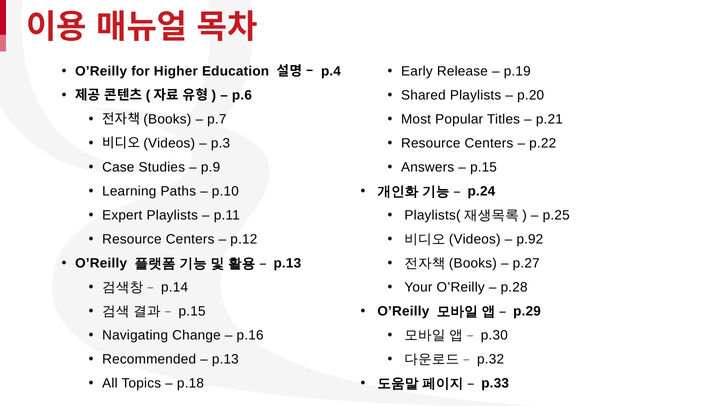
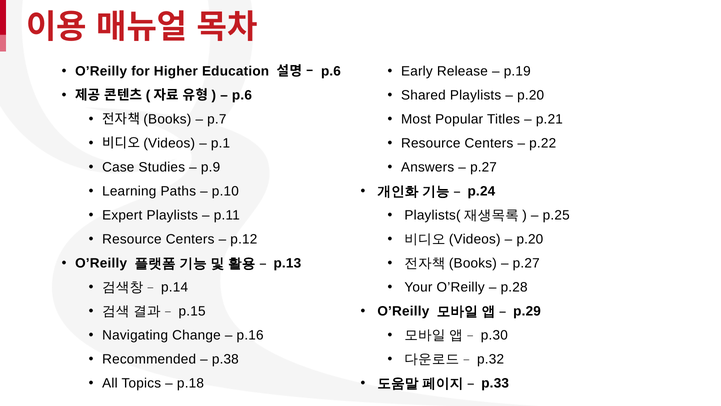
p.4: p.4 -> p.6 (331, 71)
p.3: p.3 -> p.1 (221, 143)
p.15: p.15 -> p.27 (483, 167)
p.92: p.92 -> p.20 (530, 239)
p.13: p.13 -> p.38 (225, 359)
